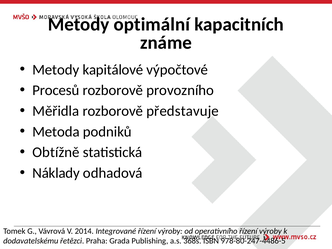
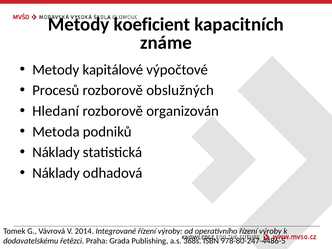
optimální: optimální -> koeficient (152, 24)
provozního: provozního -> obslužných (180, 90)
Měřidla: Měřidla -> Hledaní (56, 111)
představuje: představuje -> organizován (183, 111)
Obtížně: Obtížně -> Náklady (56, 152)
